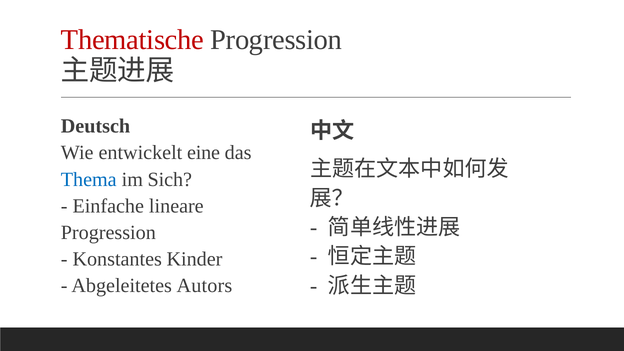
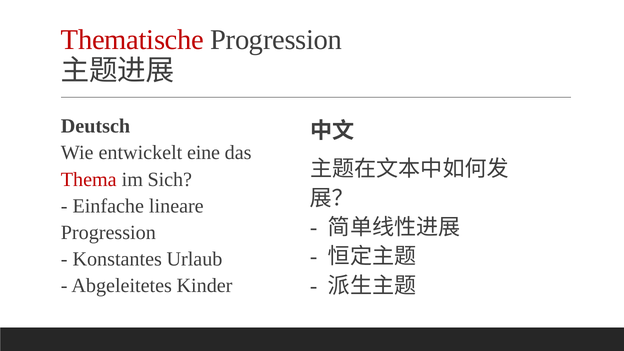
Thema colour: blue -> red (89, 179)
Kinder: Kinder -> Urlaub (194, 259)
Autors: Autors -> Kinder (205, 286)
